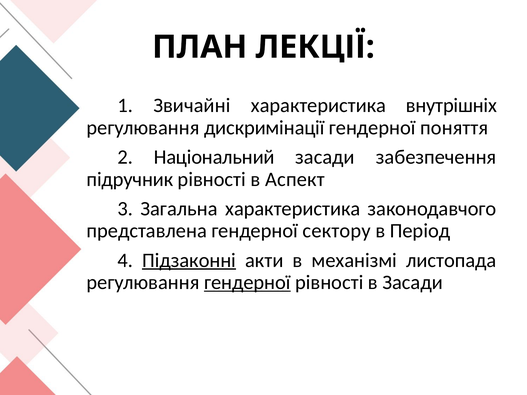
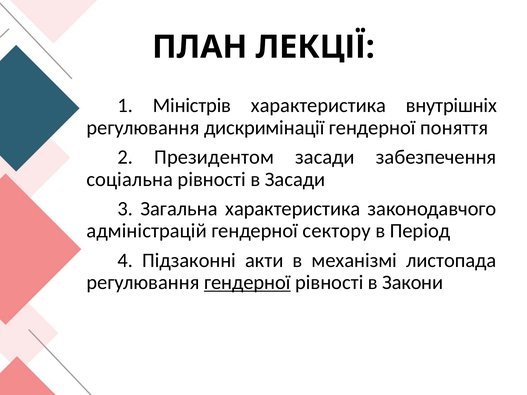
Звичайні: Звичайні -> Міністрів (192, 106)
Національний: Національний -> Президентом (214, 157)
підручник: підручник -> соціальна (130, 179)
в Аспект: Аспект -> Засади (295, 179)
представлена: представлена -> адміністрацій (147, 231)
Підзаконні underline: present -> none (189, 260)
в Засади: Засади -> Закони (413, 283)
